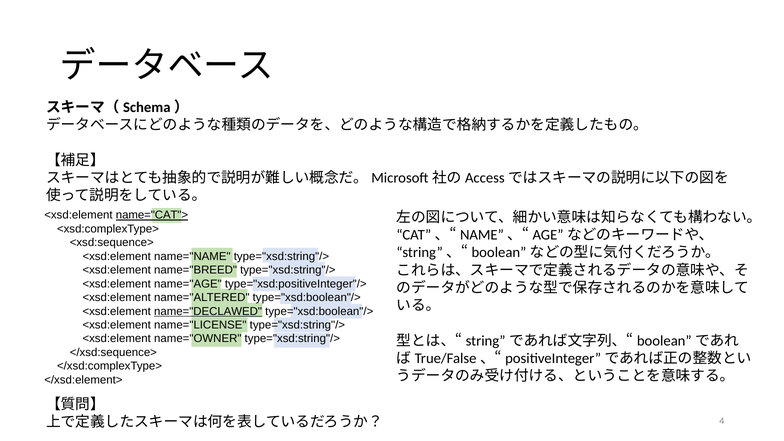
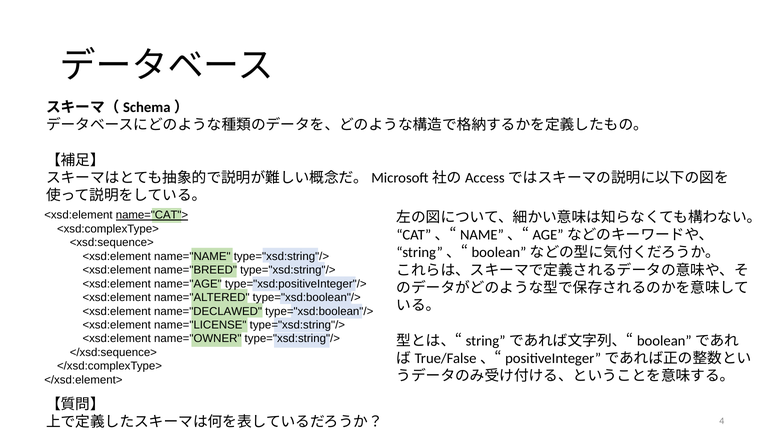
name="DECLAWED underline: present -> none (208, 311)
